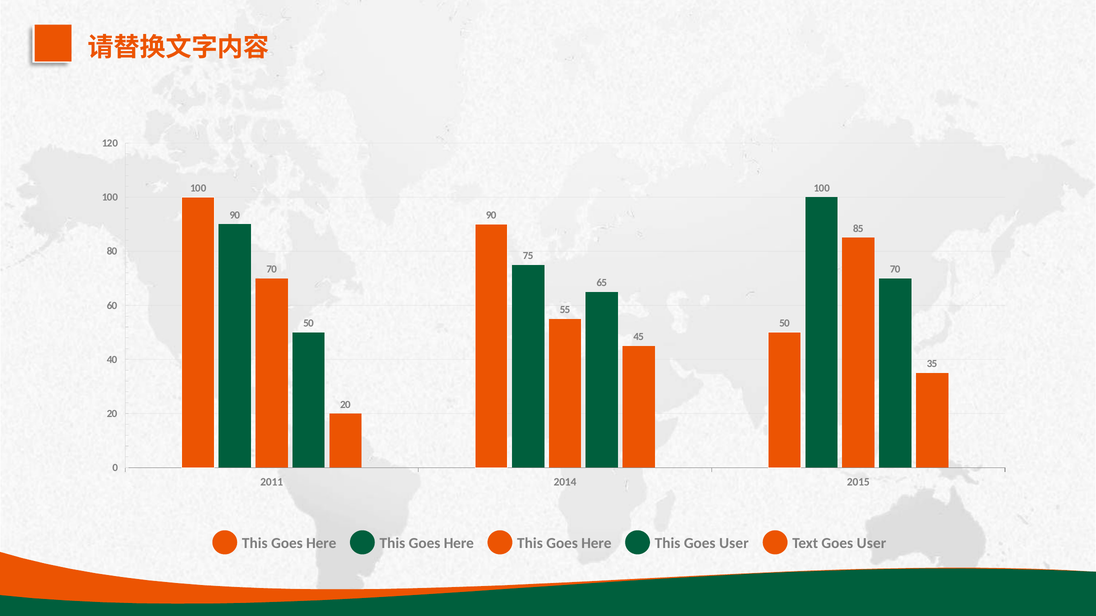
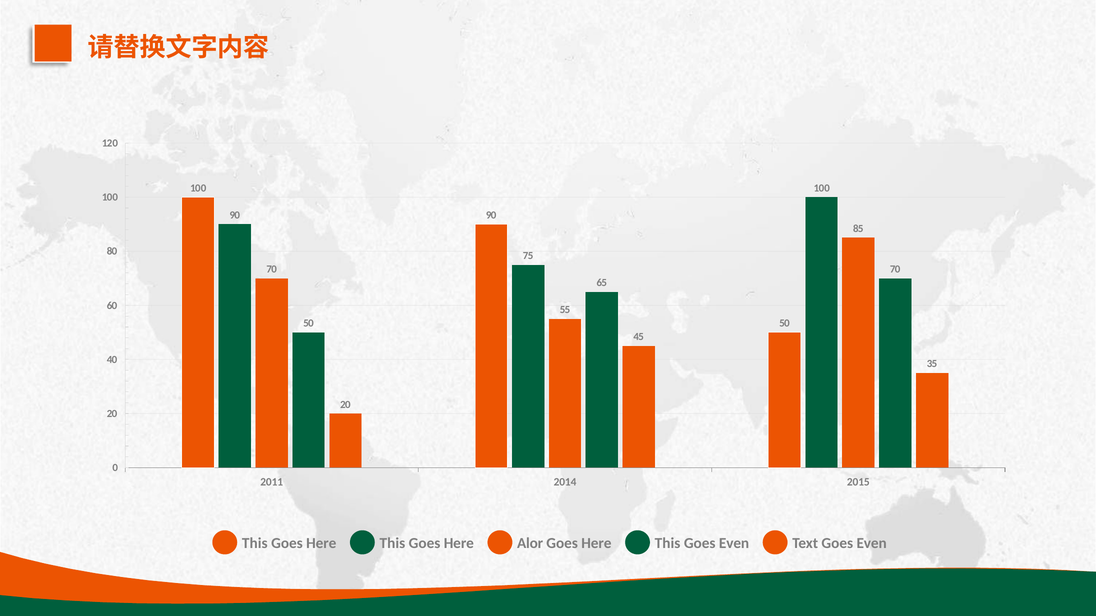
This: This -> Alor (530, 544)
User: User -> Even (734, 544)
Text Goes User: User -> Even (872, 544)
